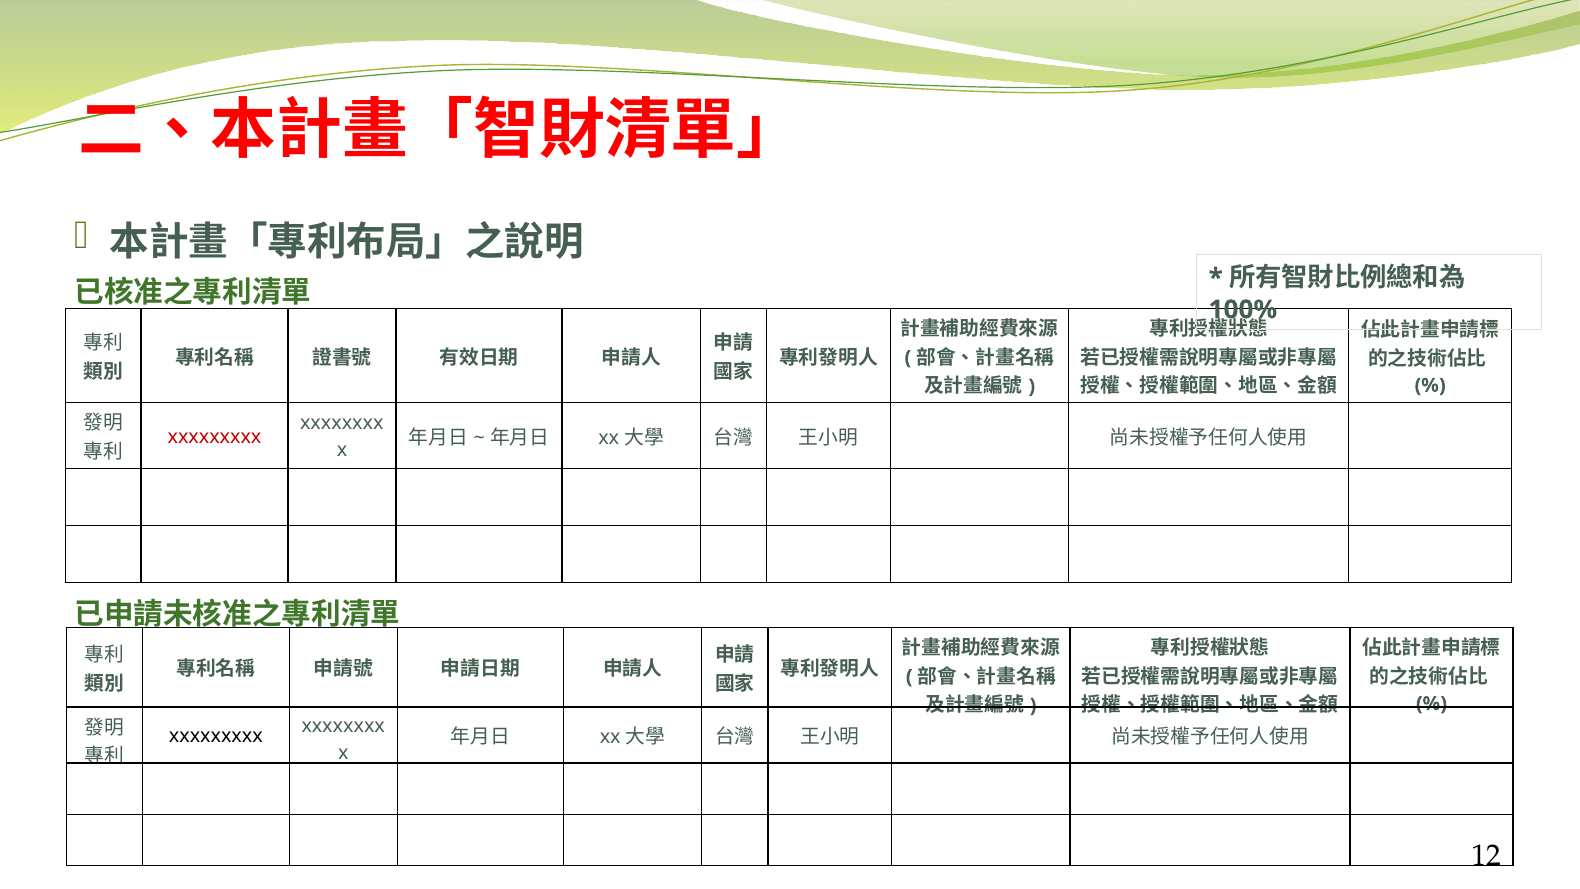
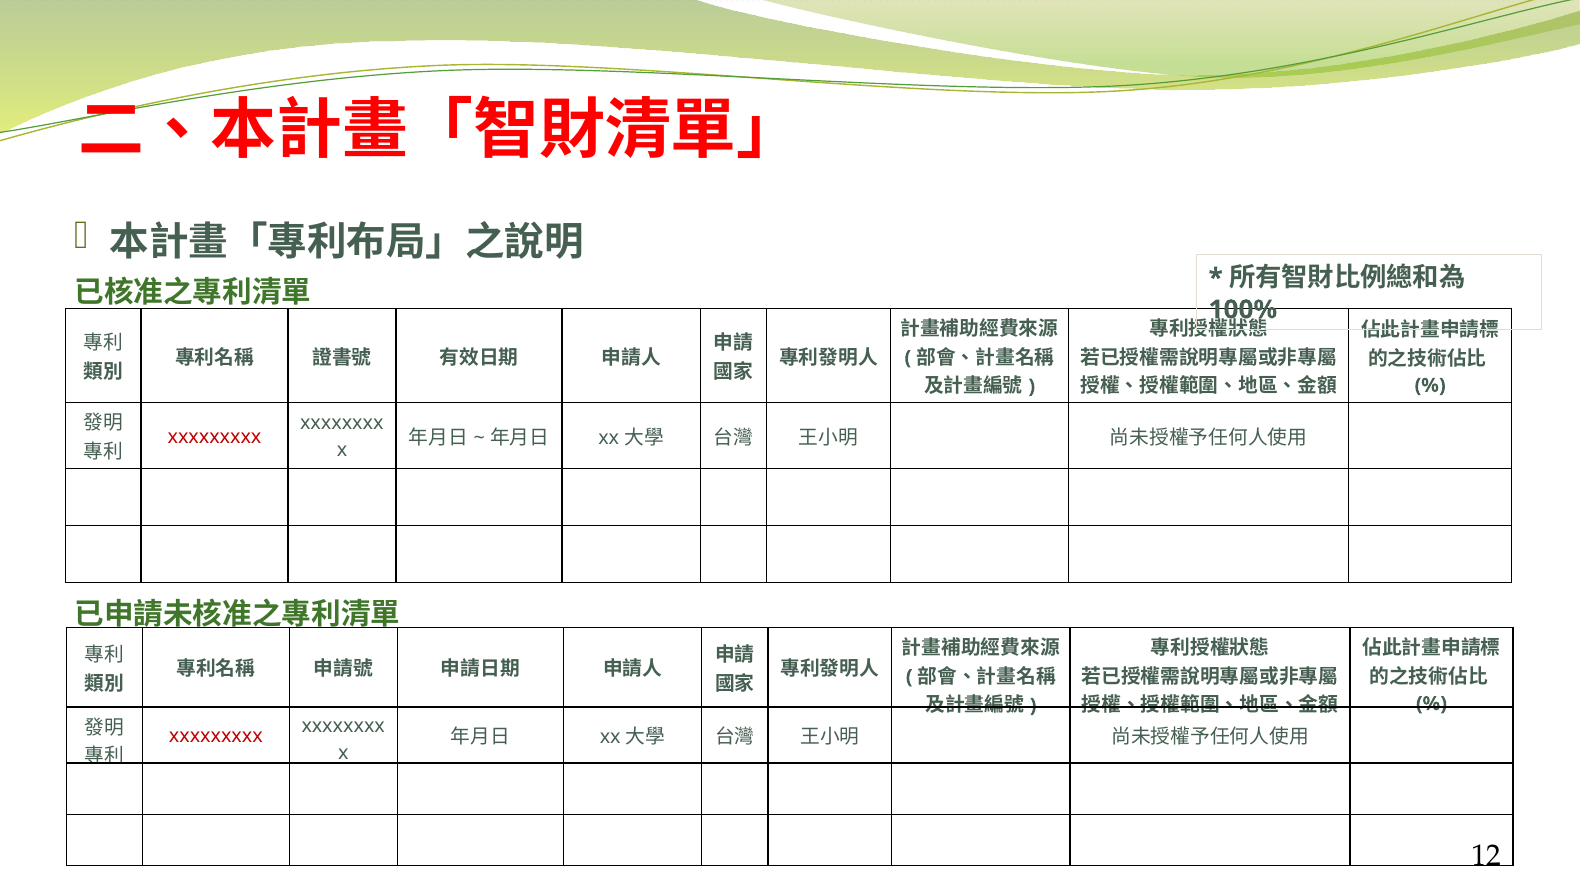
xxxxxxxxx colour: black -> red (216, 736)
